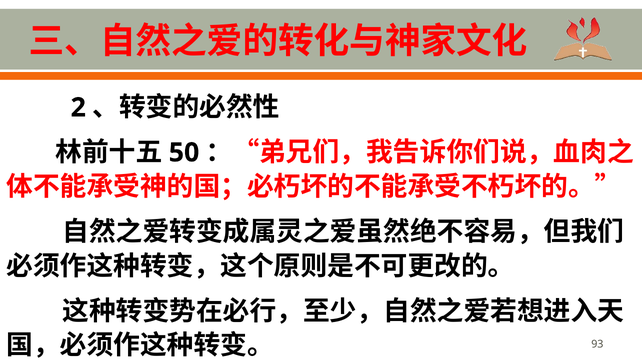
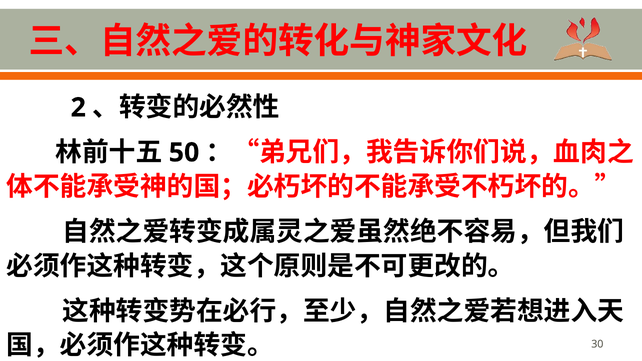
93: 93 -> 30 (597, 344)
